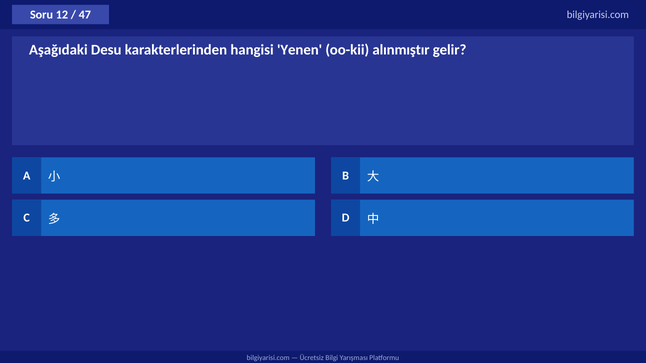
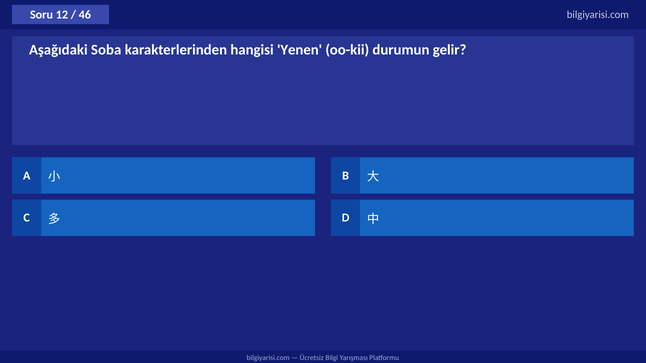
47: 47 -> 46 (85, 15)
Desu: Desu -> Soba (106, 50)
alınmıştır: alınmıştır -> durumun (401, 50)
